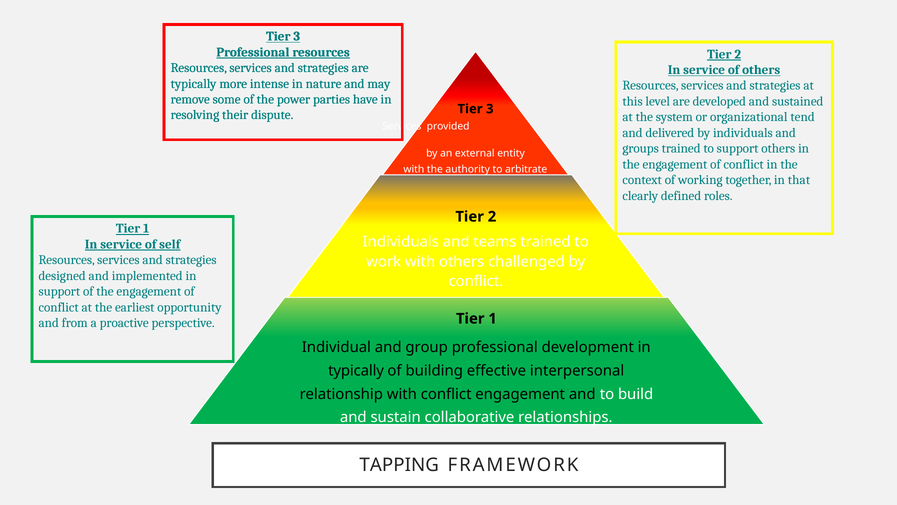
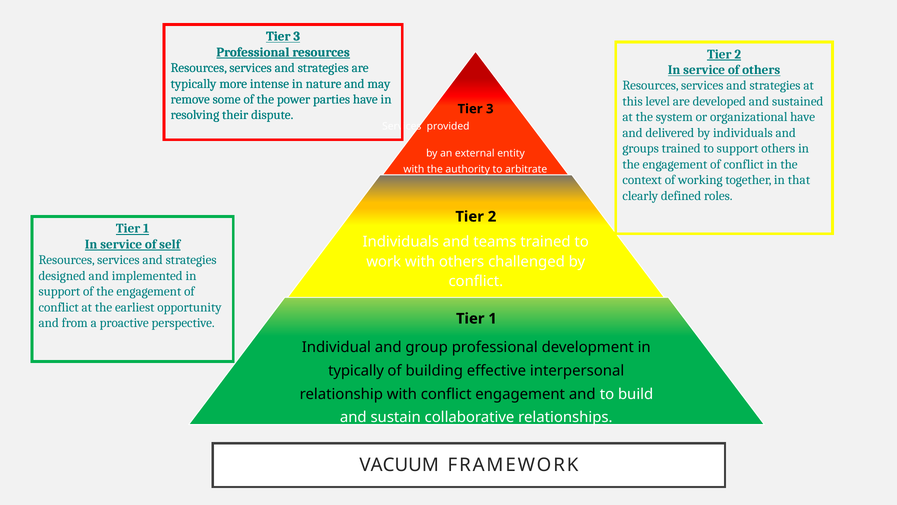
organizational tend: tend -> have (803, 117)
TAPPING: TAPPING -> VACUUM (399, 465)
